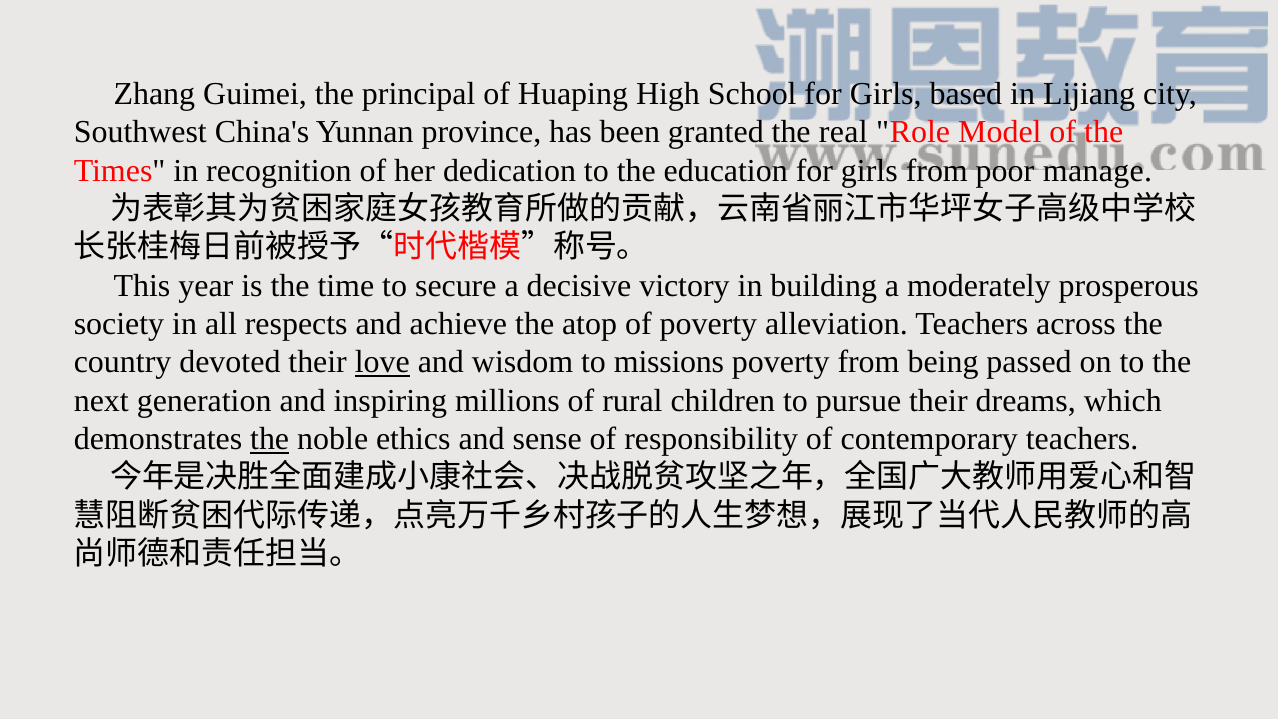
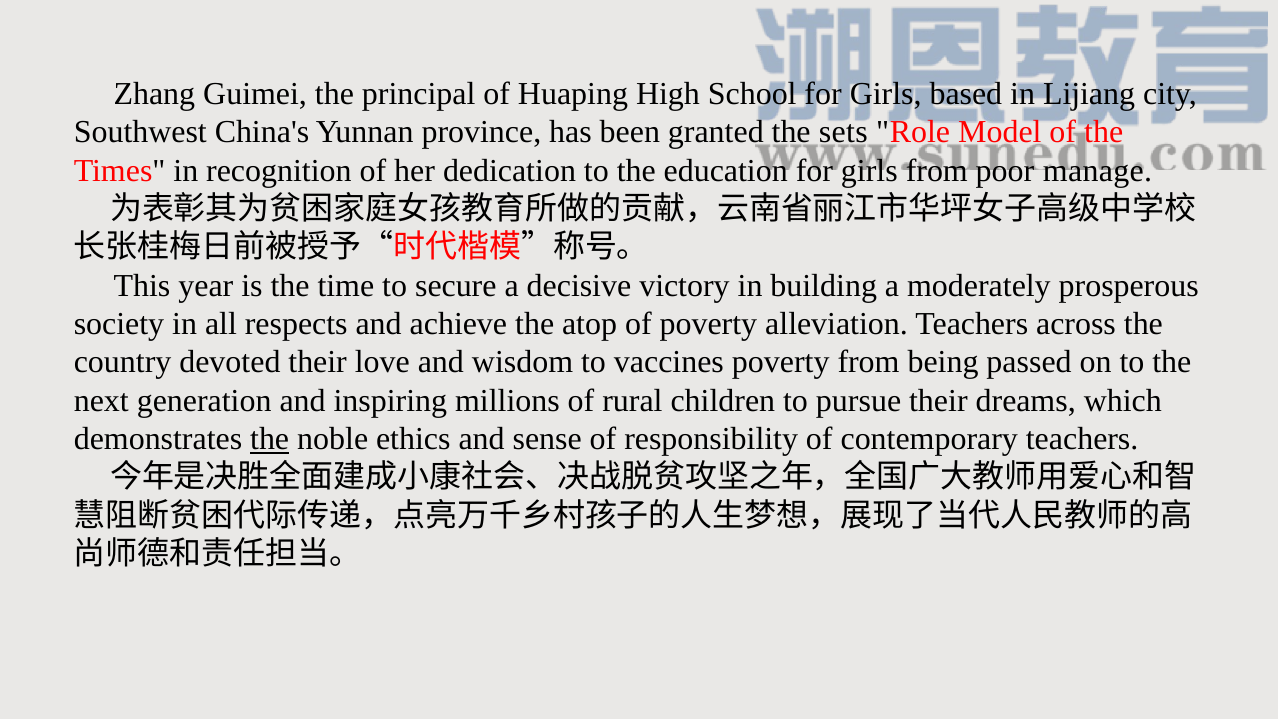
real: real -> sets (843, 132)
love underline: present -> none (382, 362)
missions: missions -> vaccines (669, 362)
